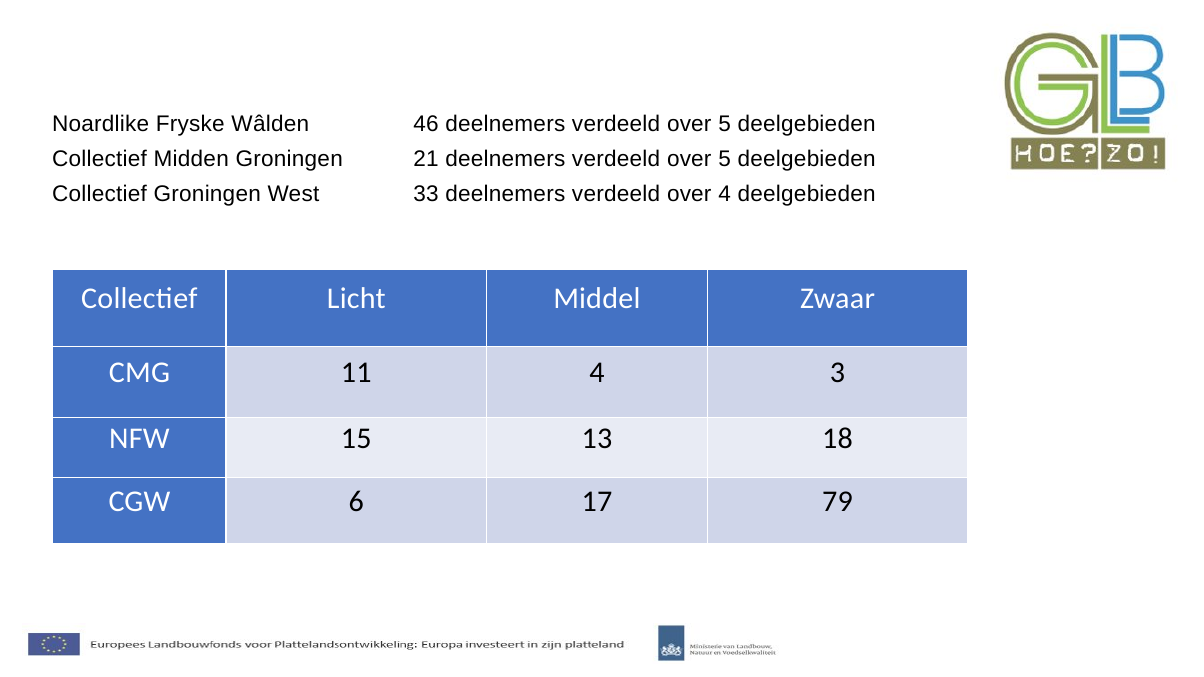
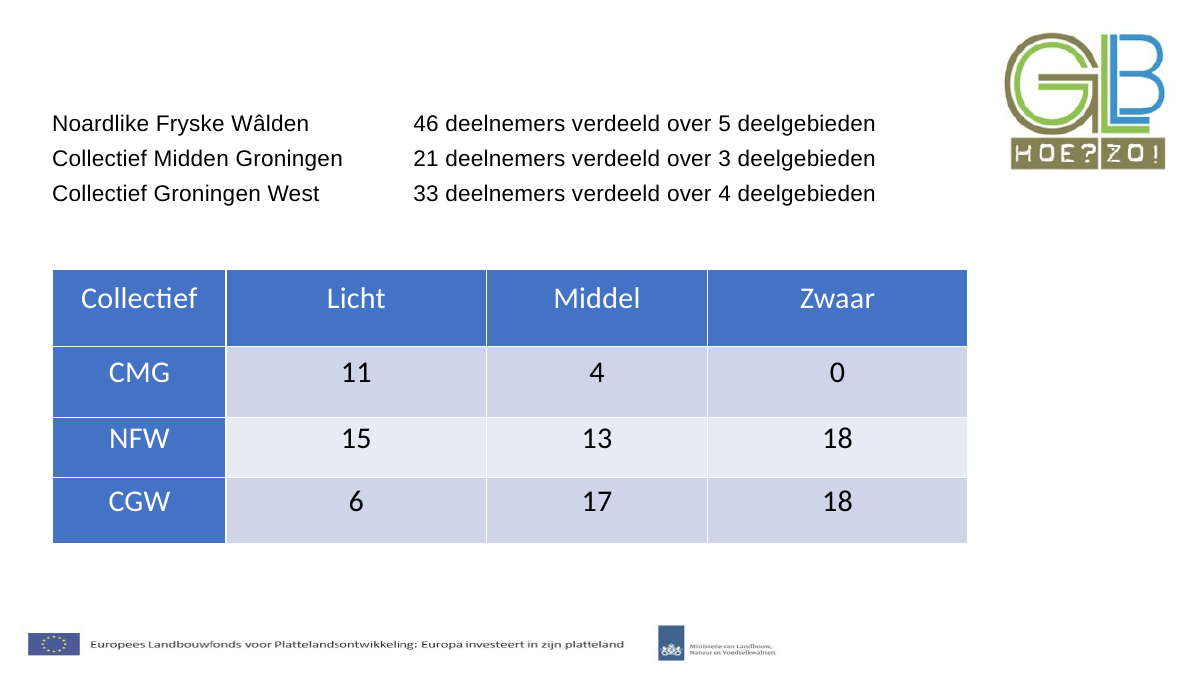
5: 5 -> 3 (725, 159)
3: 3 -> 0 (838, 373)
17 79: 79 -> 18 (838, 502)
